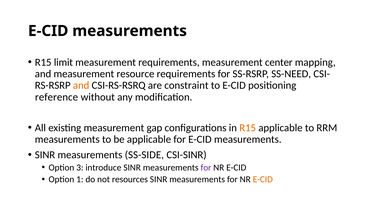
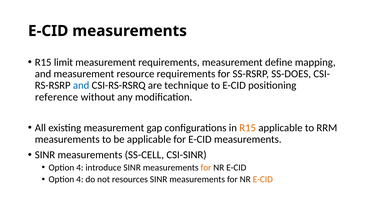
center: center -> define (279, 62)
SS-NEED: SS-NEED -> SS-DOES (291, 74)
and colour: orange -> blue (81, 85)
constraint: constraint -> technique (186, 85)
SS-SIDE: SS-SIDE -> SS-CELL (144, 154)
3: 3 -> 4 (80, 167)
for colour: purple -> orange (206, 167)
1: 1 -> 4 (80, 179)
